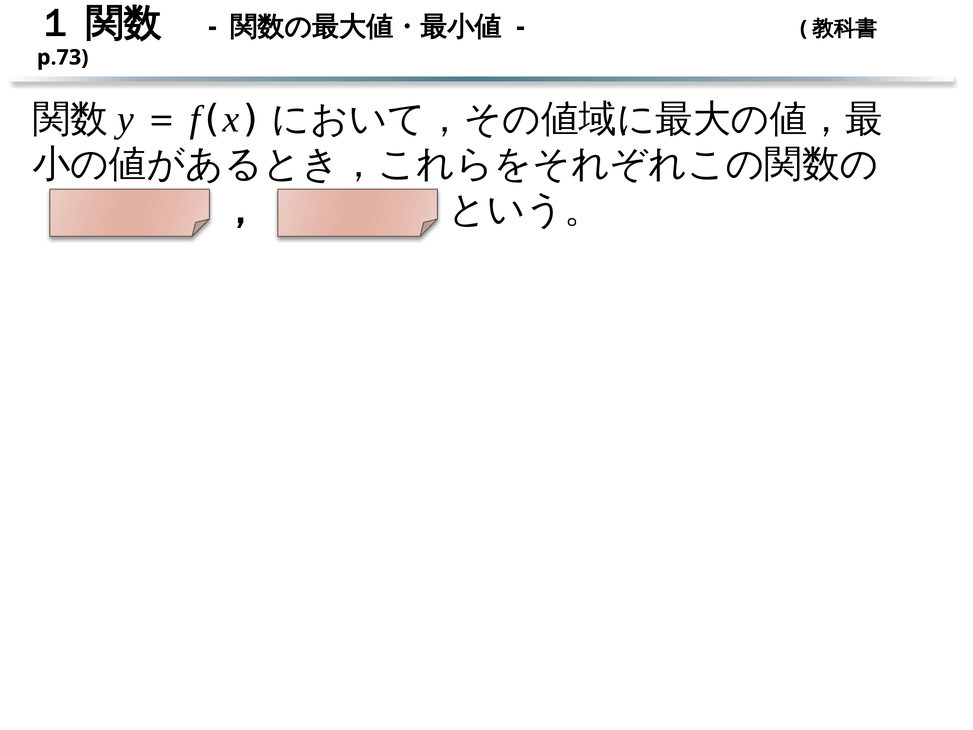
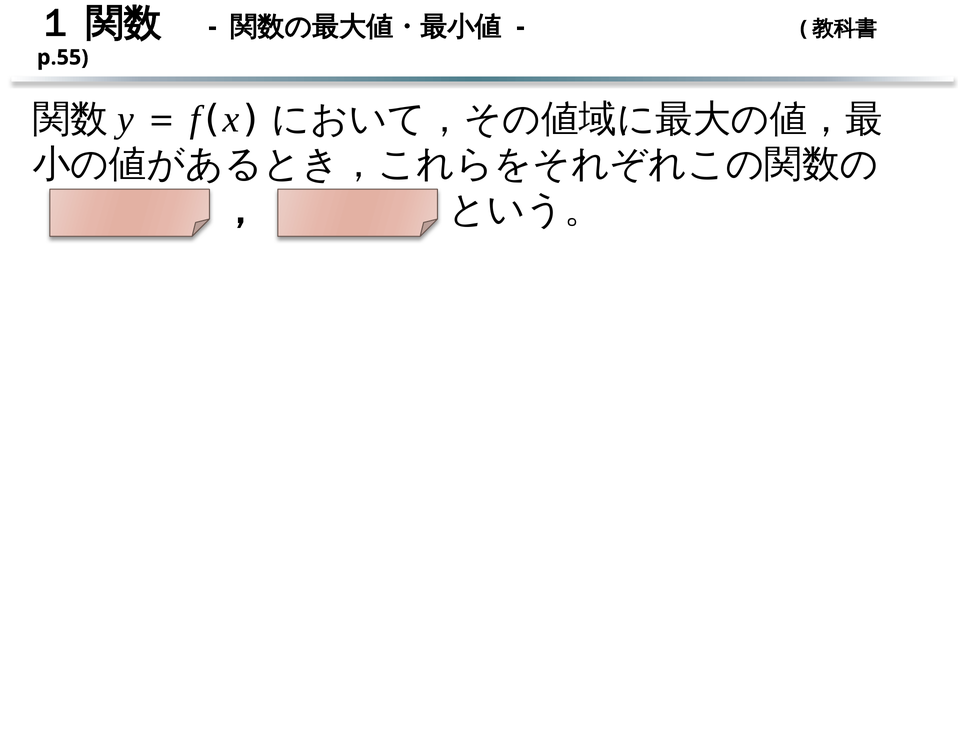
p.73: p.73 -> p.55 (63, 57)
